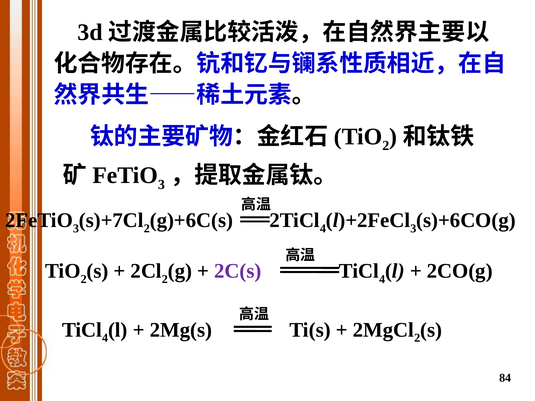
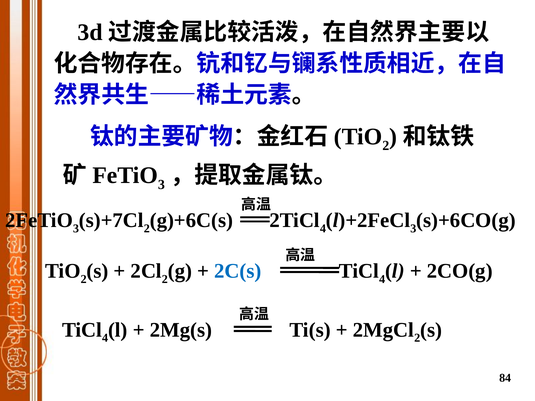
2C(s colour: purple -> blue (238, 271)
